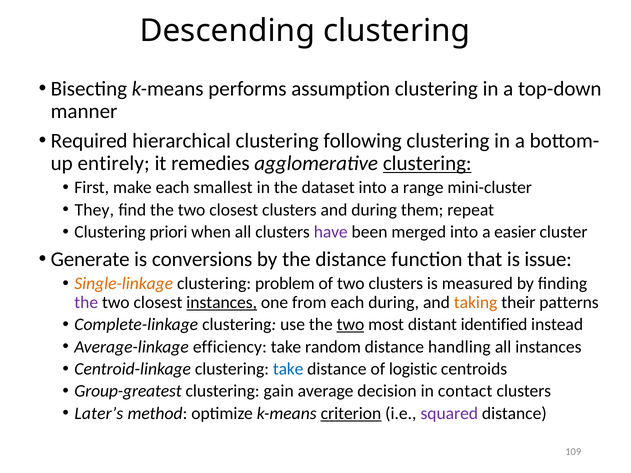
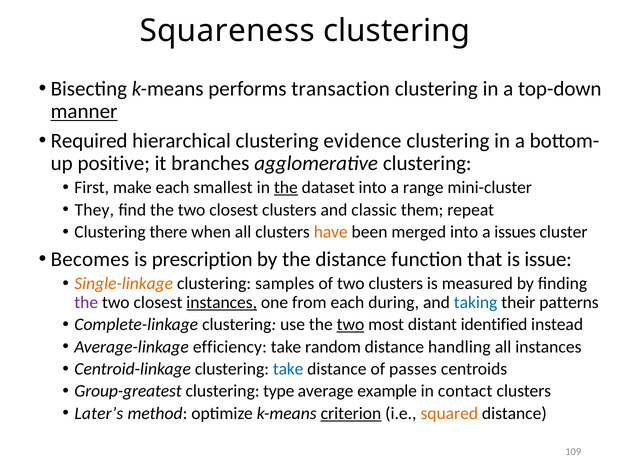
Descending: Descending -> Squareness (227, 31)
assumption: assumption -> transaction (341, 89)
manner underline: none -> present (84, 112)
following: following -> evidence (362, 141)
entirely: entirely -> positive (114, 164)
remedies: remedies -> branches (210, 164)
clustering underline: present -> none (427, 164)
the underline: none -> present (286, 188)
and during: during -> classic (374, 210)
priori: priori -> there (169, 232)
have colour: purple -> orange (331, 232)
easier: easier -> issues (515, 232)
Generate: Generate -> Becomes (90, 260)
conversions: conversions -> prescription (202, 260)
problem: problem -> samples (285, 284)
taking colour: orange -> blue (476, 303)
logistic: logistic -> passes (413, 369)
gain: gain -> type (279, 391)
decision: decision -> example (387, 391)
squared colour: purple -> orange (449, 414)
